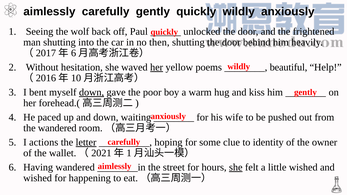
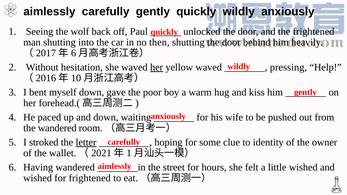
yellow poems: poems -> waved (209, 67)
beautiful: beautiful -> pressing (288, 67)
down underline: present -> none (92, 92)
actions: actions -> stroked (44, 142)
she underline: present -> none (236, 167)
for happening: happening -> frightened (90, 178)
